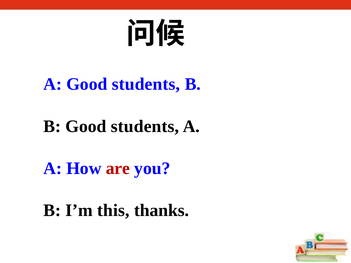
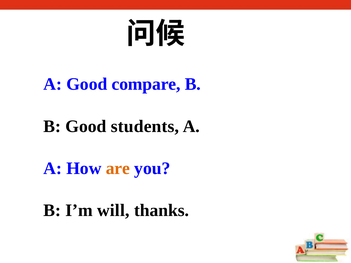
A Good students: students -> compare (146, 84)
are colour: red -> orange (118, 169)
this: this -> will (113, 211)
